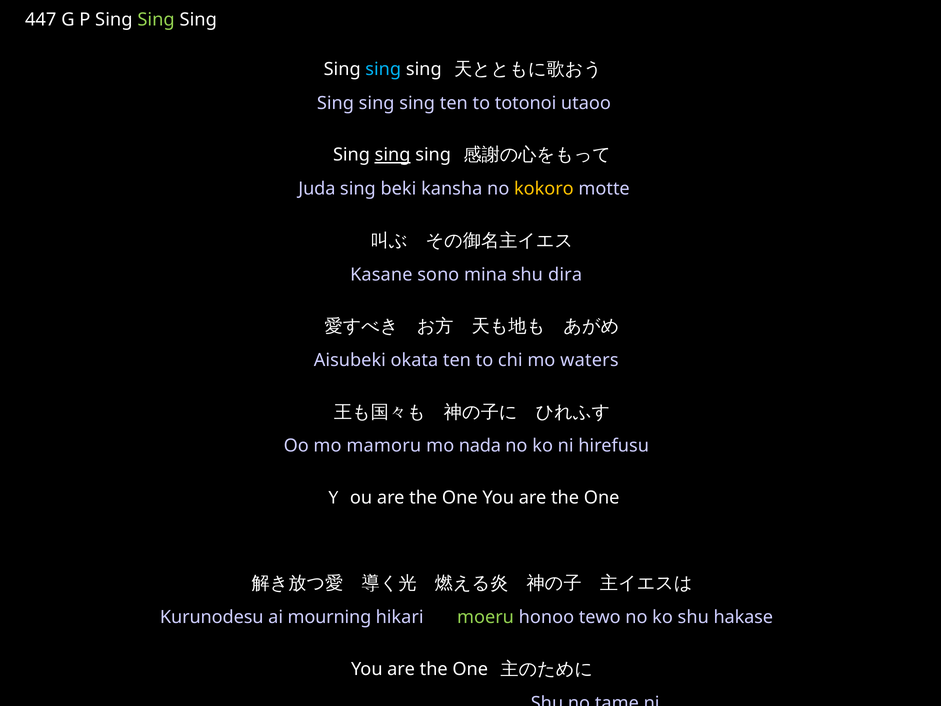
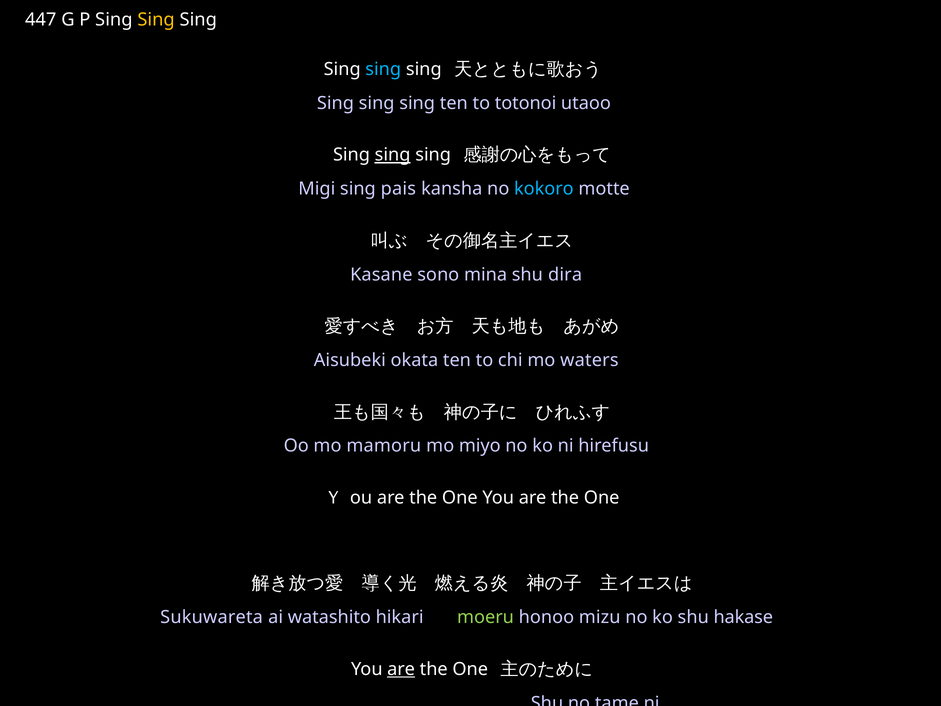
Sing colour: light green -> yellow (156, 20)
Juda: Juda -> Migi (317, 189)
beki: beki -> pais (398, 189)
kokoro colour: yellow -> light blue (544, 189)
nada: nada -> miyo (480, 446)
Kurunodesu: Kurunodesu -> Sukuwareta (212, 617)
mourning: mourning -> watashito (329, 617)
tewo: tewo -> mizu (600, 617)
are underline: none -> present (401, 669)
